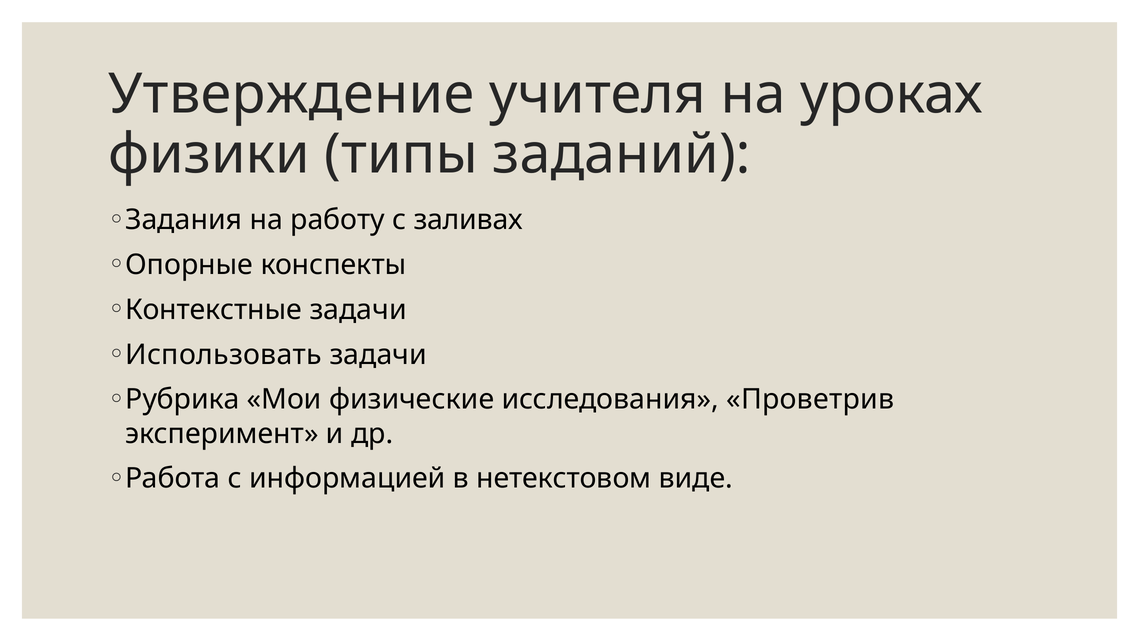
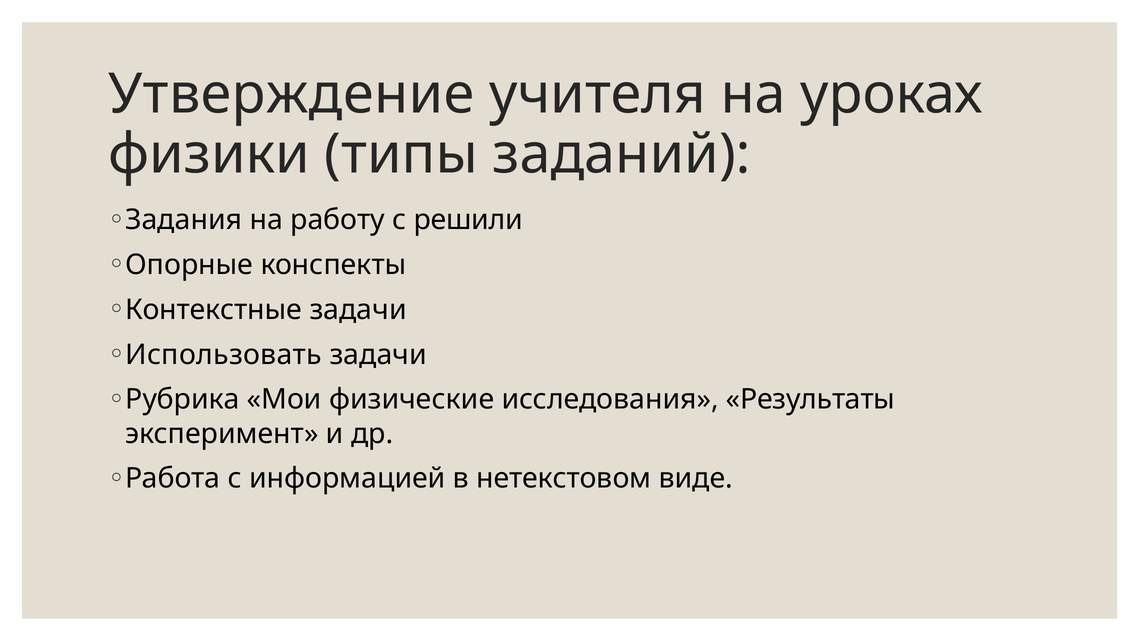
заливах: заливах -> решили (468, 220)
Проветрив: Проветрив -> Результаты (811, 399)
